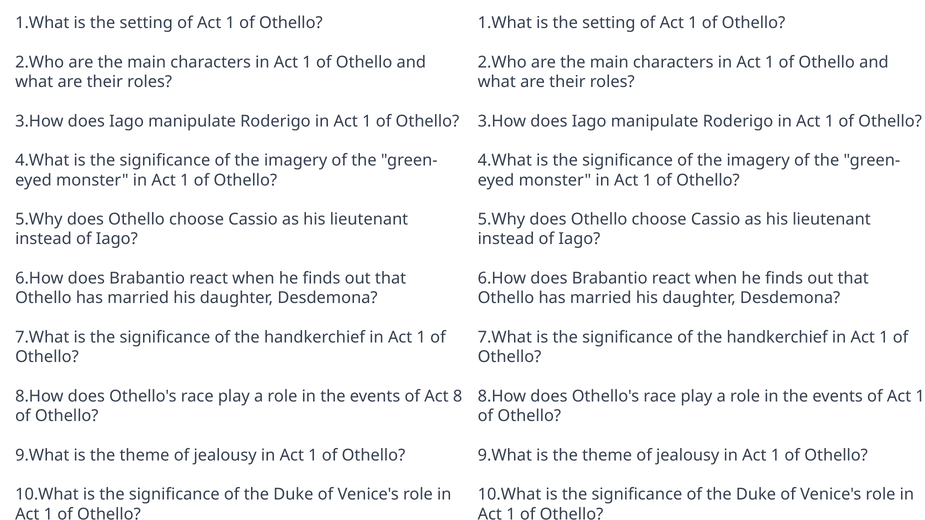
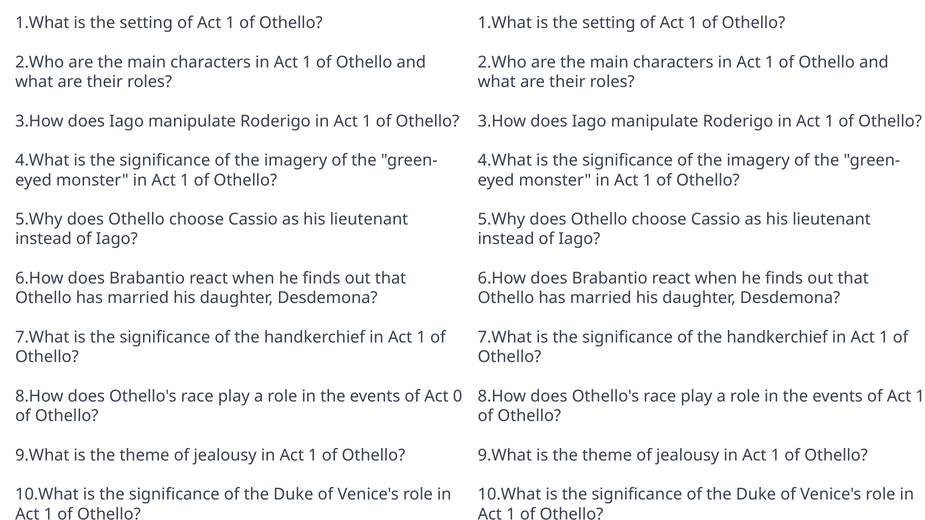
8: 8 -> 0 (458, 397)
